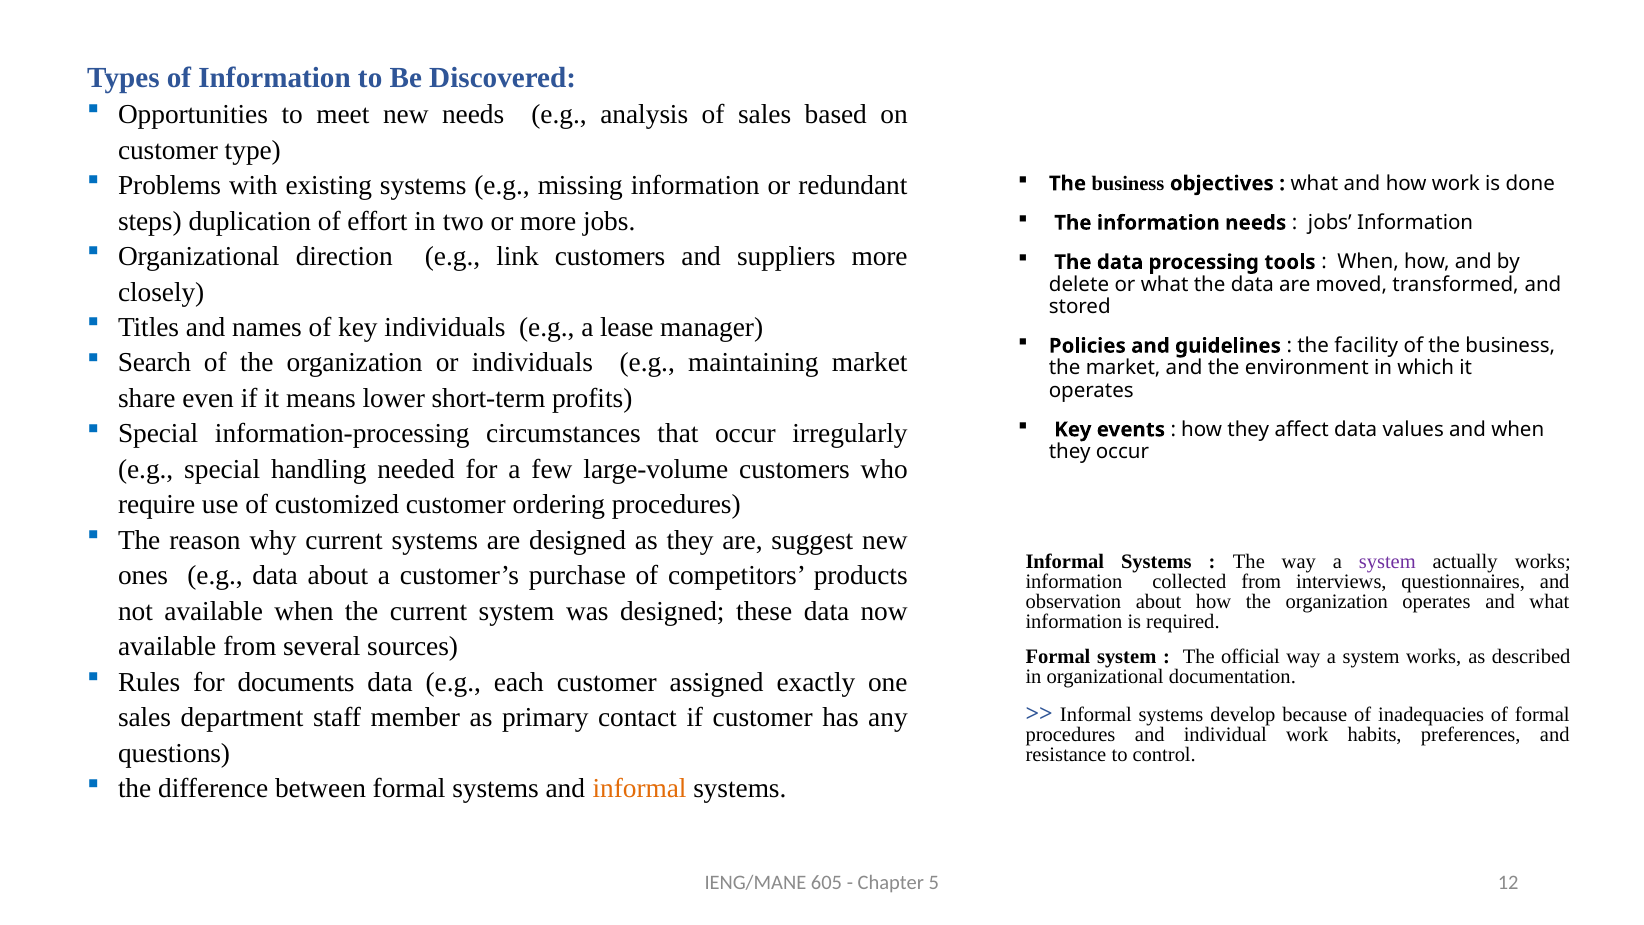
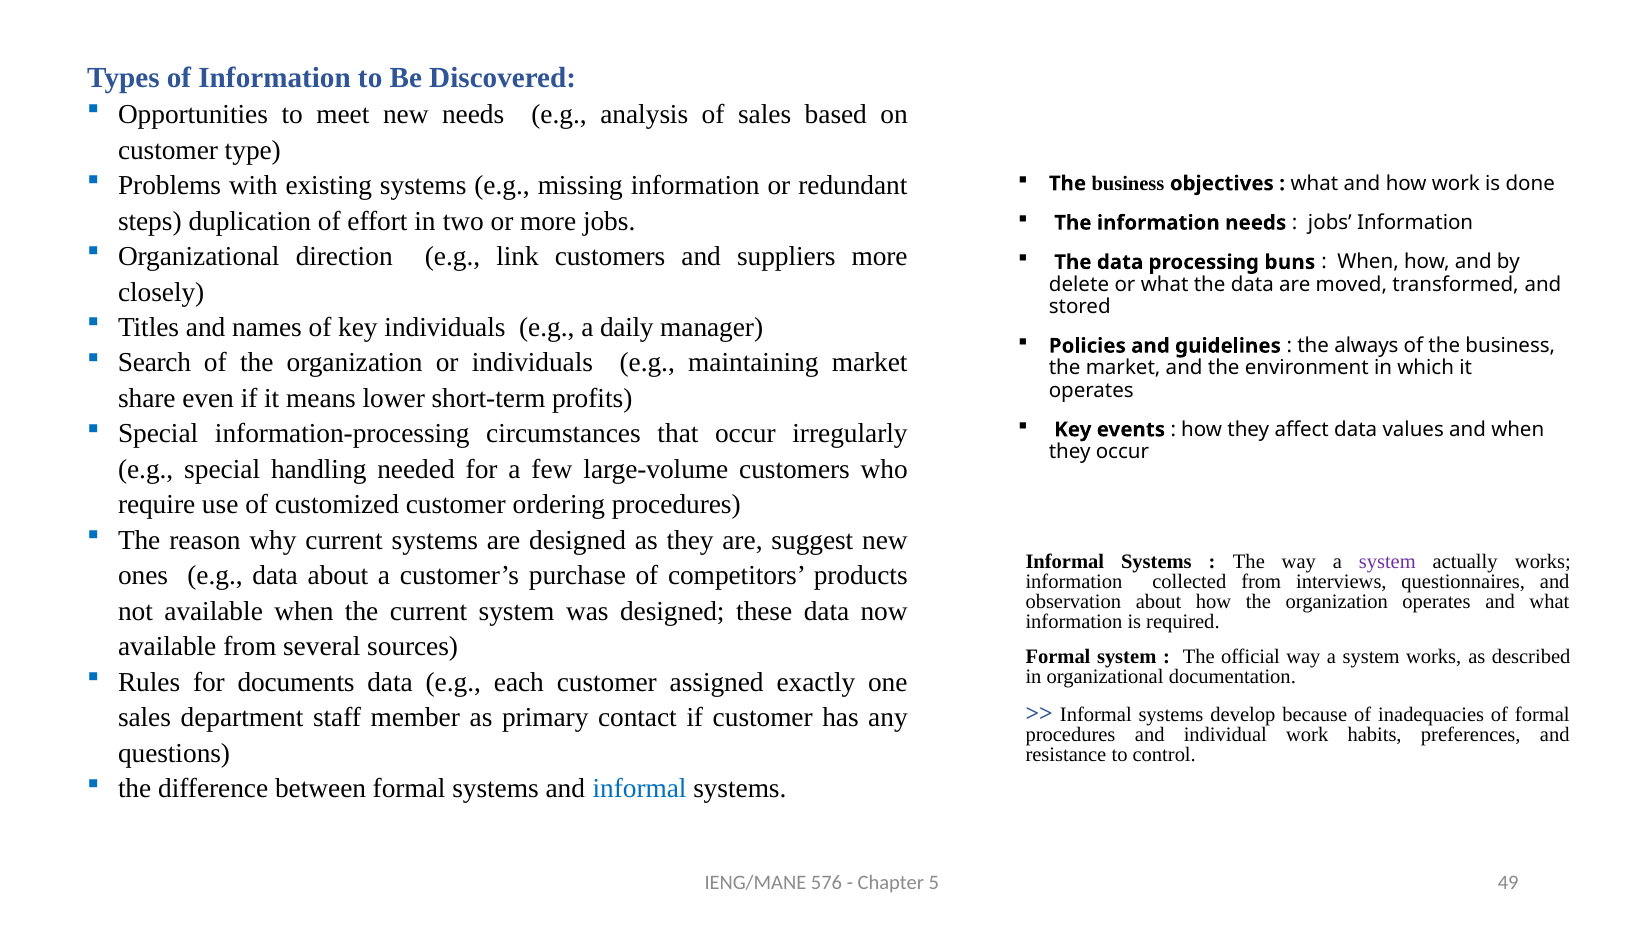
tools: tools -> buns (1290, 262)
lease: lease -> daily (627, 327)
facility: facility -> always (1366, 346)
informal colour: orange -> blue (640, 789)
605: 605 -> 576 (827, 883)
12: 12 -> 49 (1508, 883)
